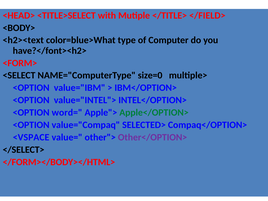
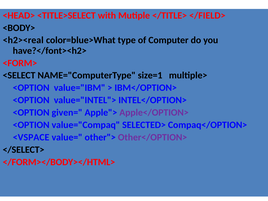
<h2><text: <h2><text -> <h2><real (23, 40)
size=0: size=0 -> size=1 (150, 75)
word=: word= -> given= (67, 113)
Apple</OPTION> colour: green -> purple (154, 113)
